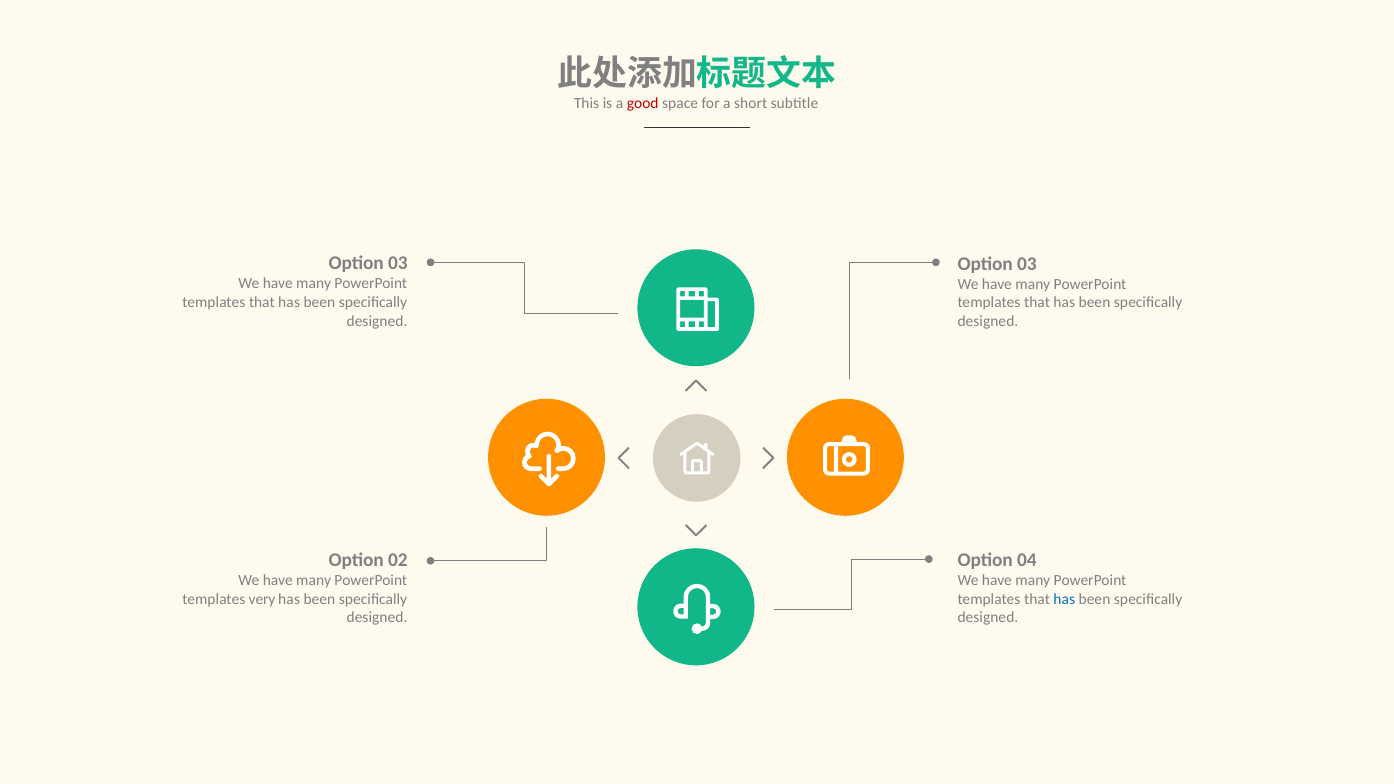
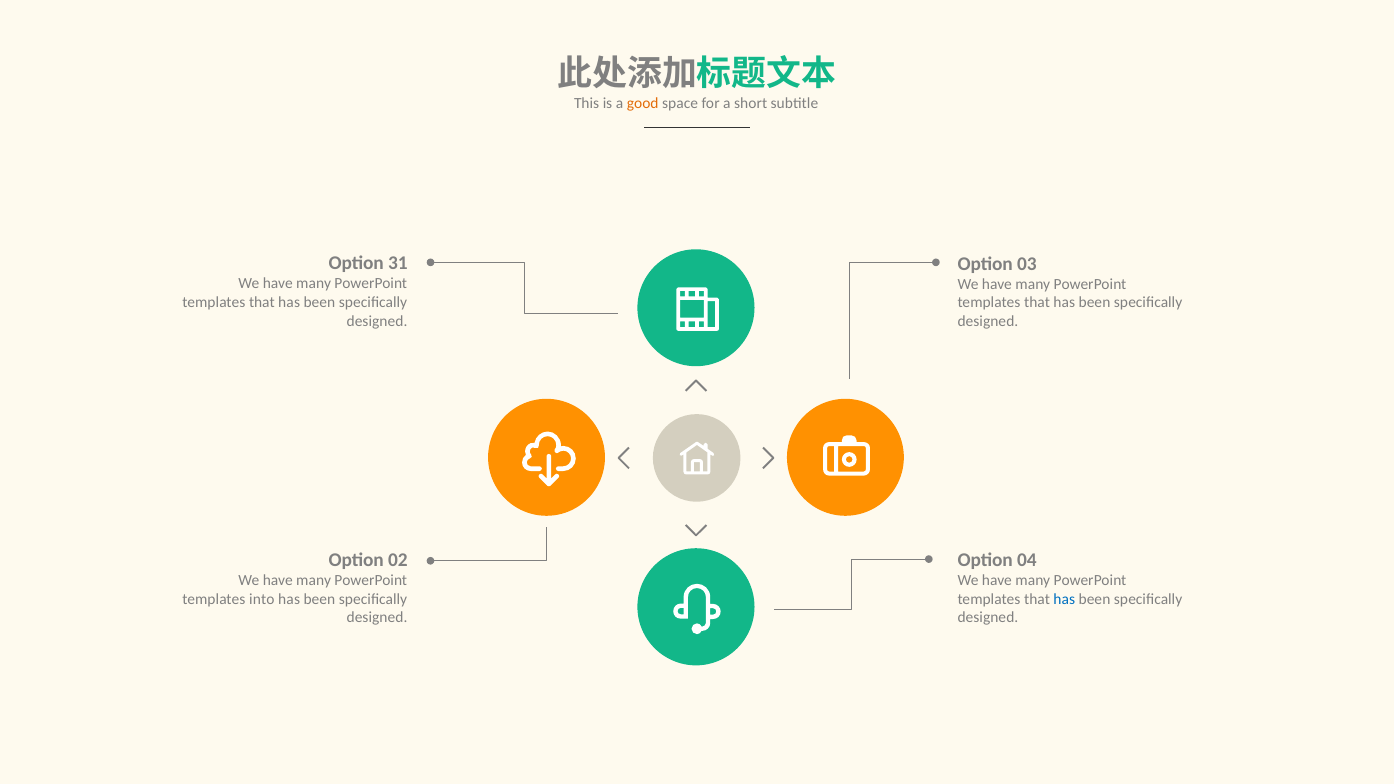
good colour: red -> orange (643, 104)
03: 03 -> 31 (398, 263)
very: very -> into (262, 599)
